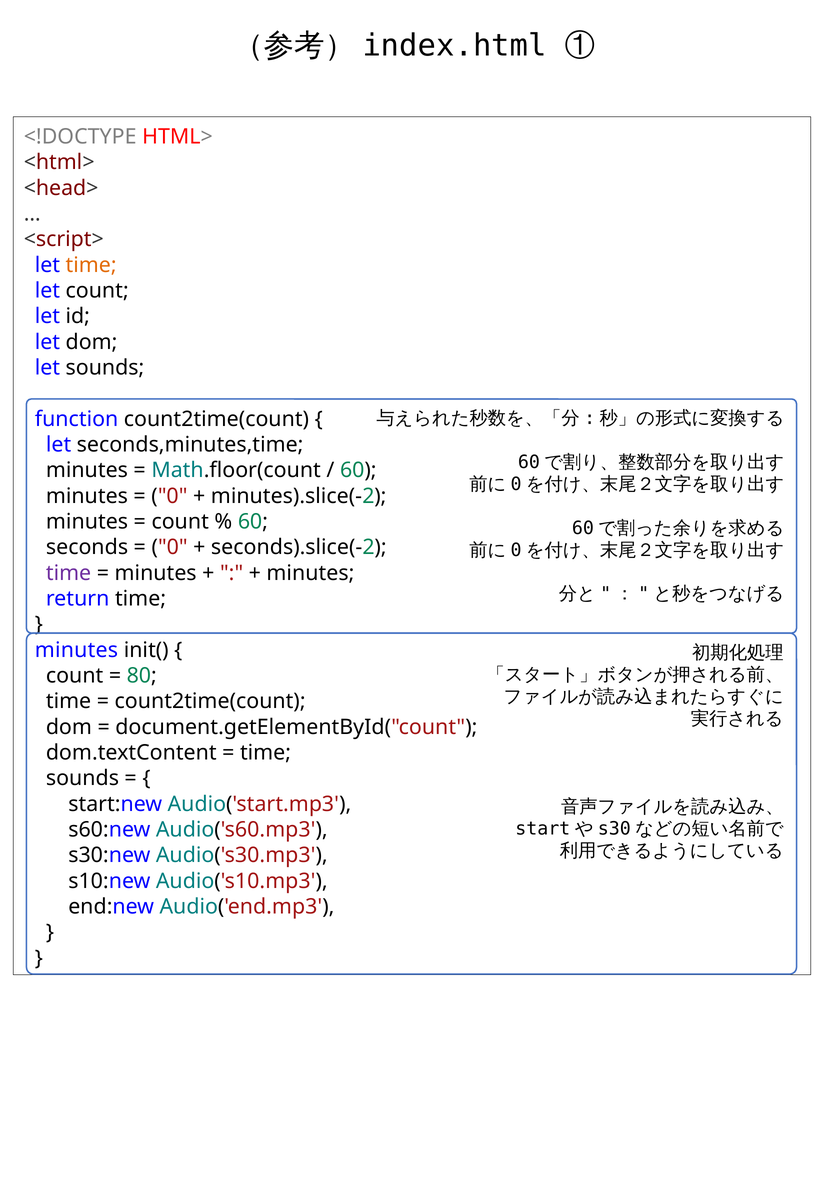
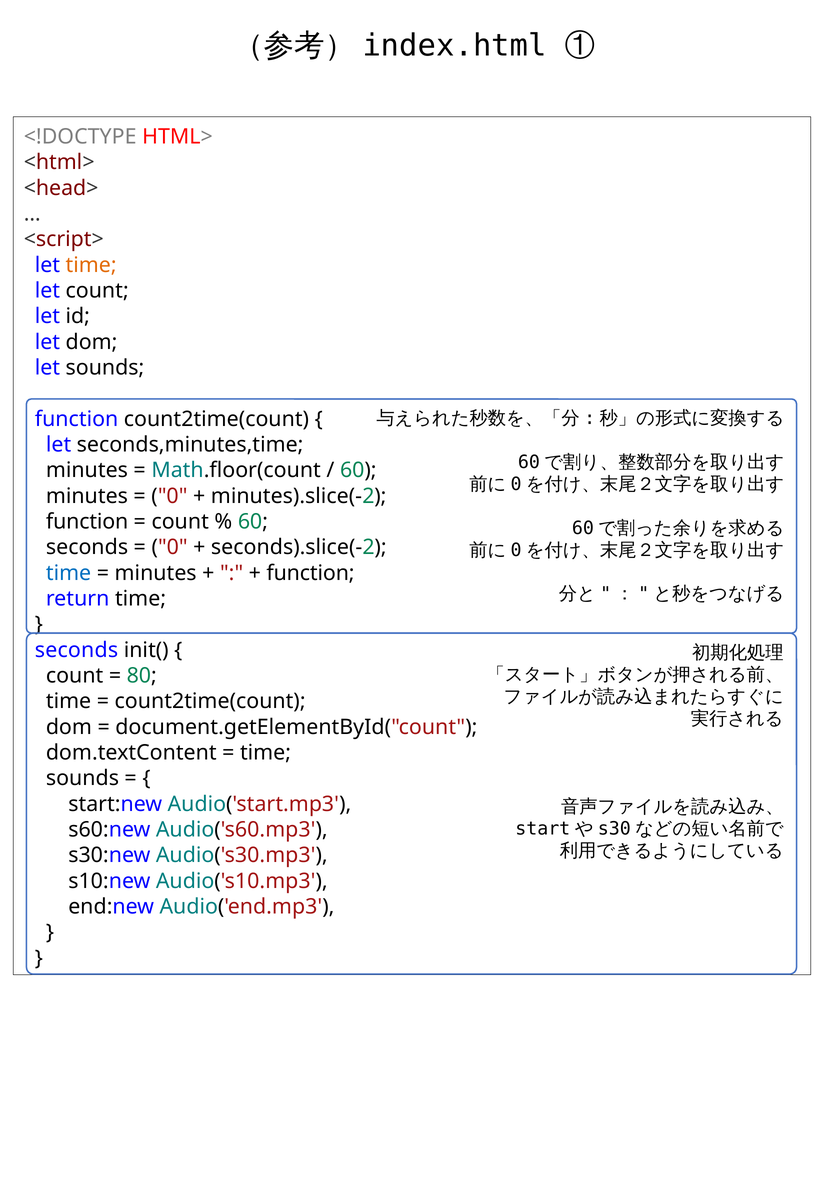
minutes: minutes -> function (87, 521)
time colour: purple -> blue (69, 573)
minutes: minutes -> function (311, 573)
minutes: minutes -> seconds (76, 650)
